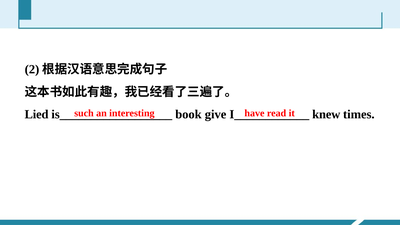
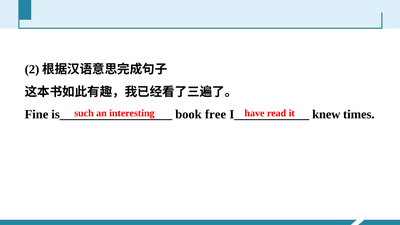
Lied: Lied -> Fine (36, 115)
give: give -> free (216, 115)
